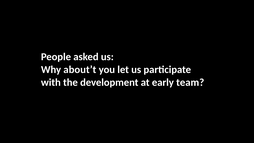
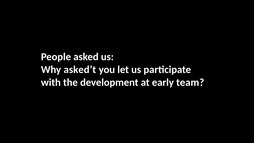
about’t: about’t -> asked’t (80, 70)
